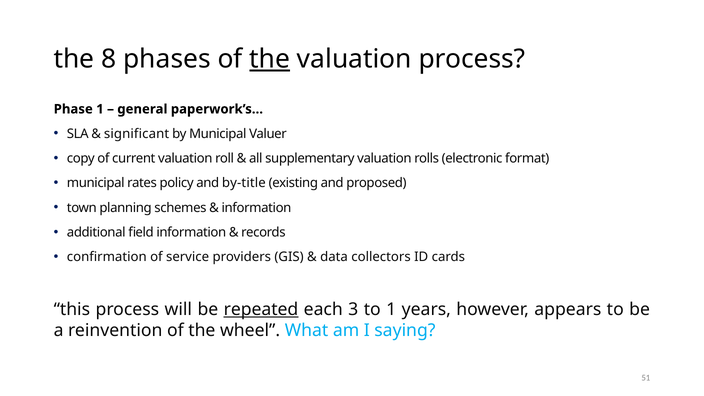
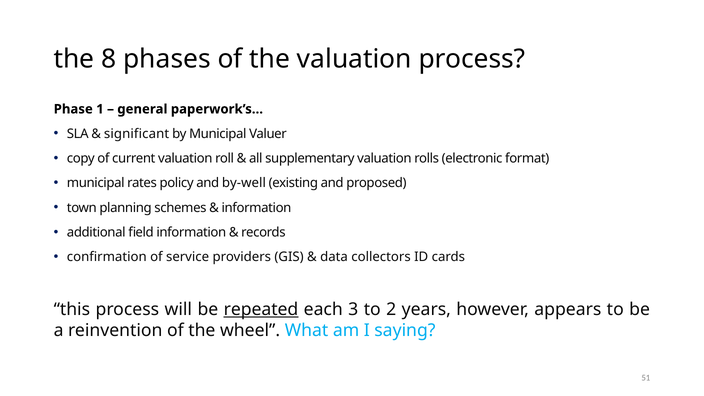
the underline: present -> none (270, 59)
by-title: by-title -> by-well (244, 183)
to 1: 1 -> 2 (391, 309)
